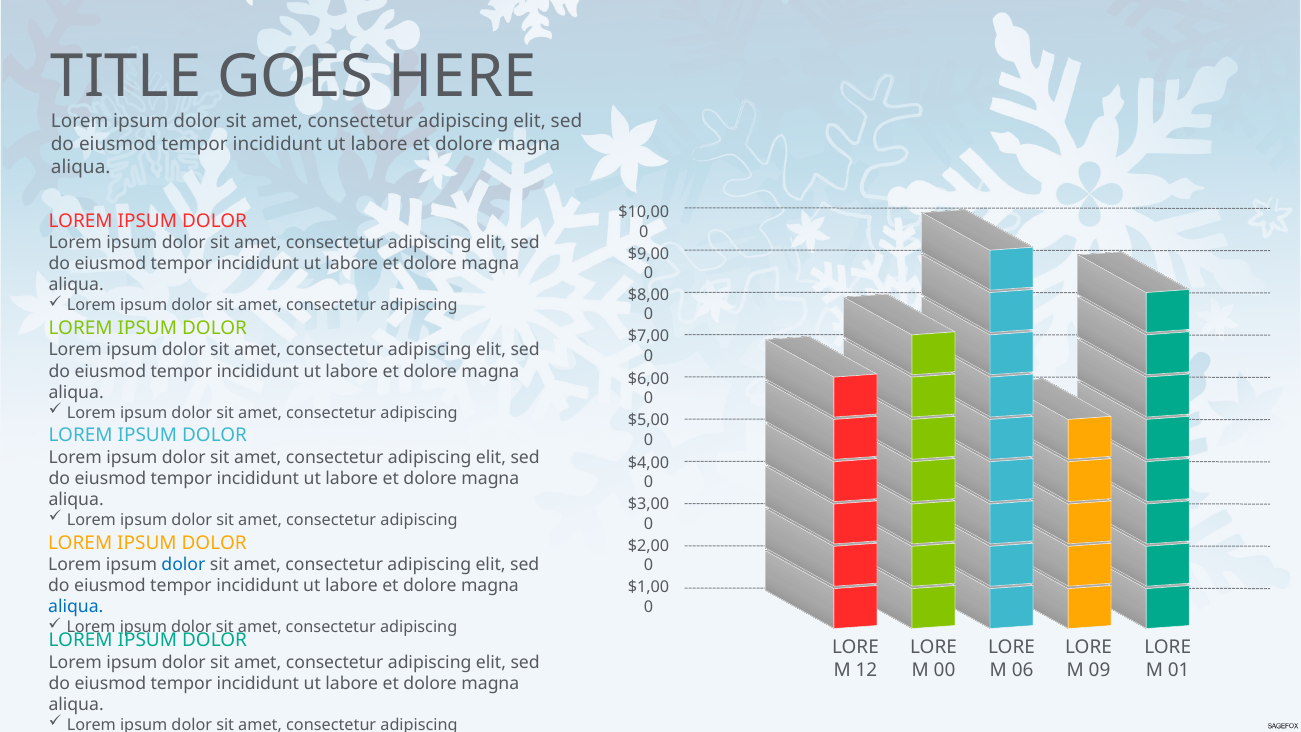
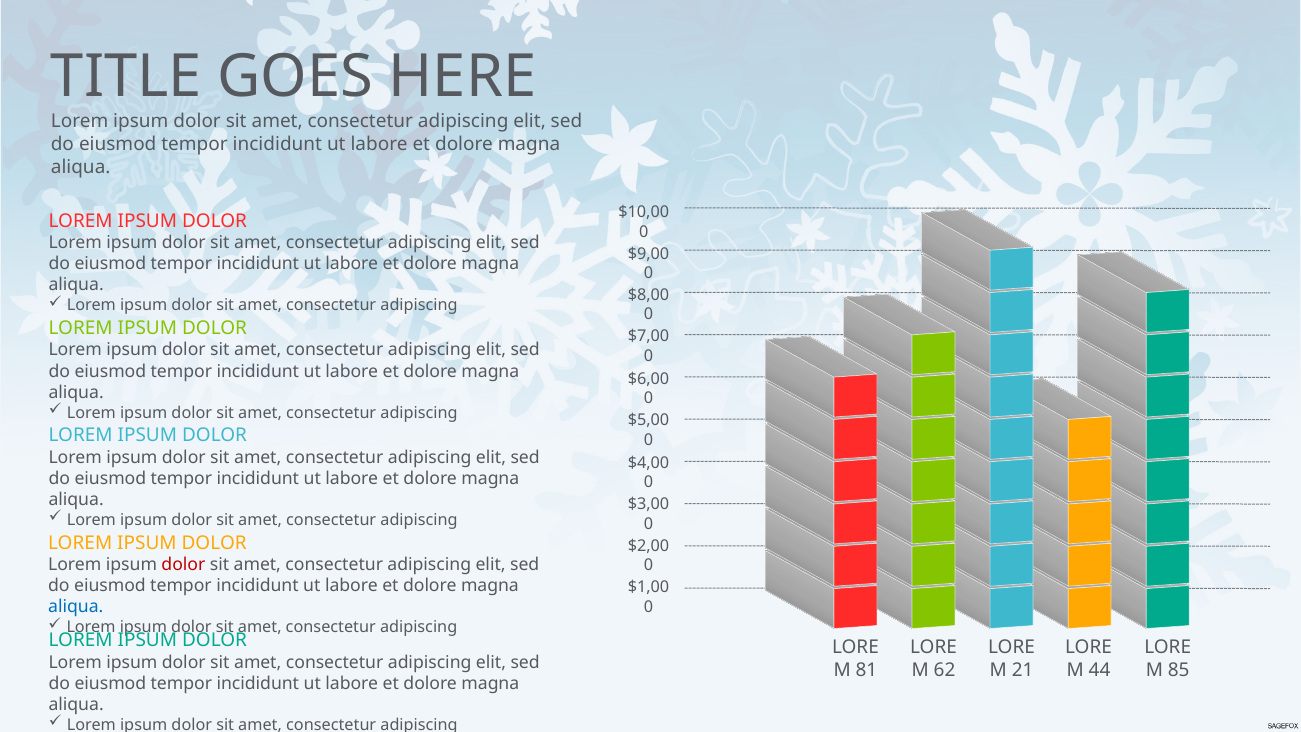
dolor colour: blue -> red (183, 565)
12: 12 -> 81 (866, 670)
00: 00 -> 62 (945, 670)
06: 06 -> 21 (1023, 670)
09: 09 -> 44 (1100, 670)
01: 01 -> 85 (1179, 670)
